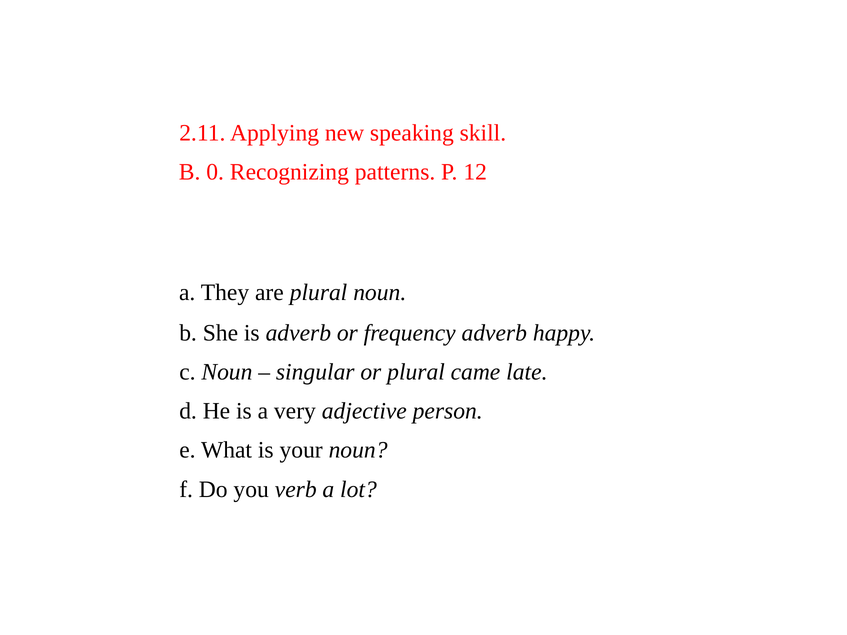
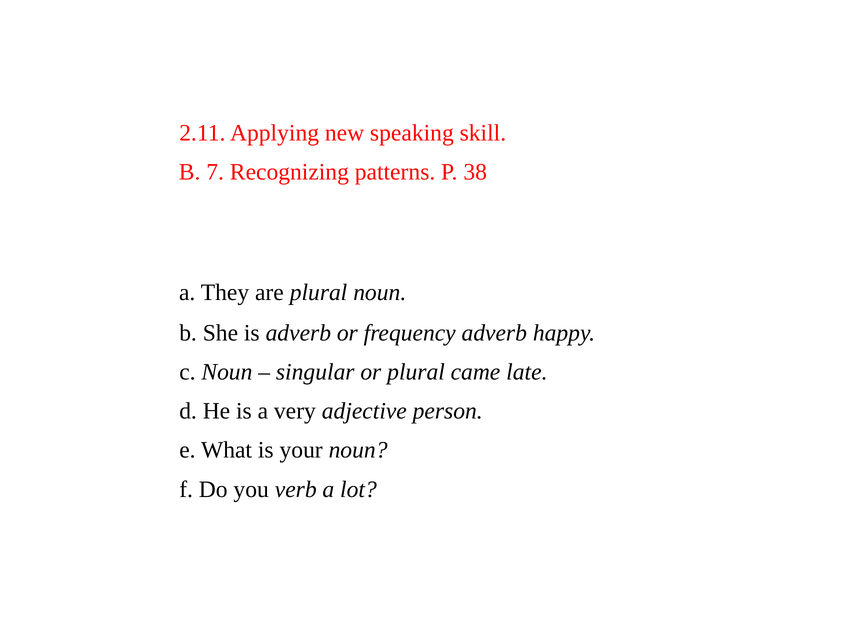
0: 0 -> 7 (215, 172)
12: 12 -> 38 (475, 172)
